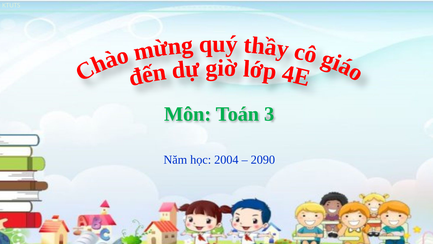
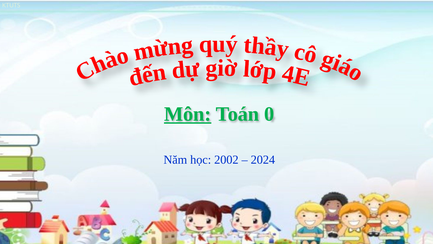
Môn underline: none -> present (188, 114)
3: 3 -> 0 (269, 114)
2004: 2004 -> 2002 (226, 160)
2090: 2090 -> 2024 (263, 160)
